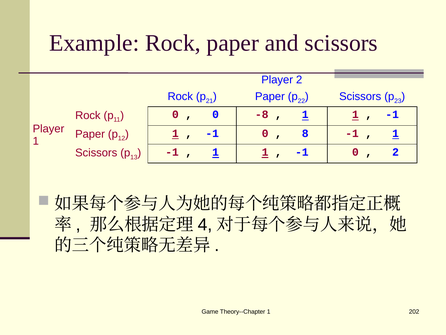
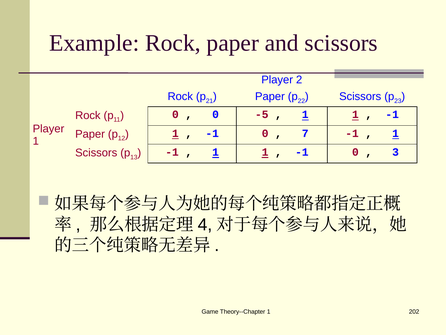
-8: -8 -> -5 (262, 114)
8: 8 -> 7 (305, 133)
2: 2 -> 3 (396, 152)
